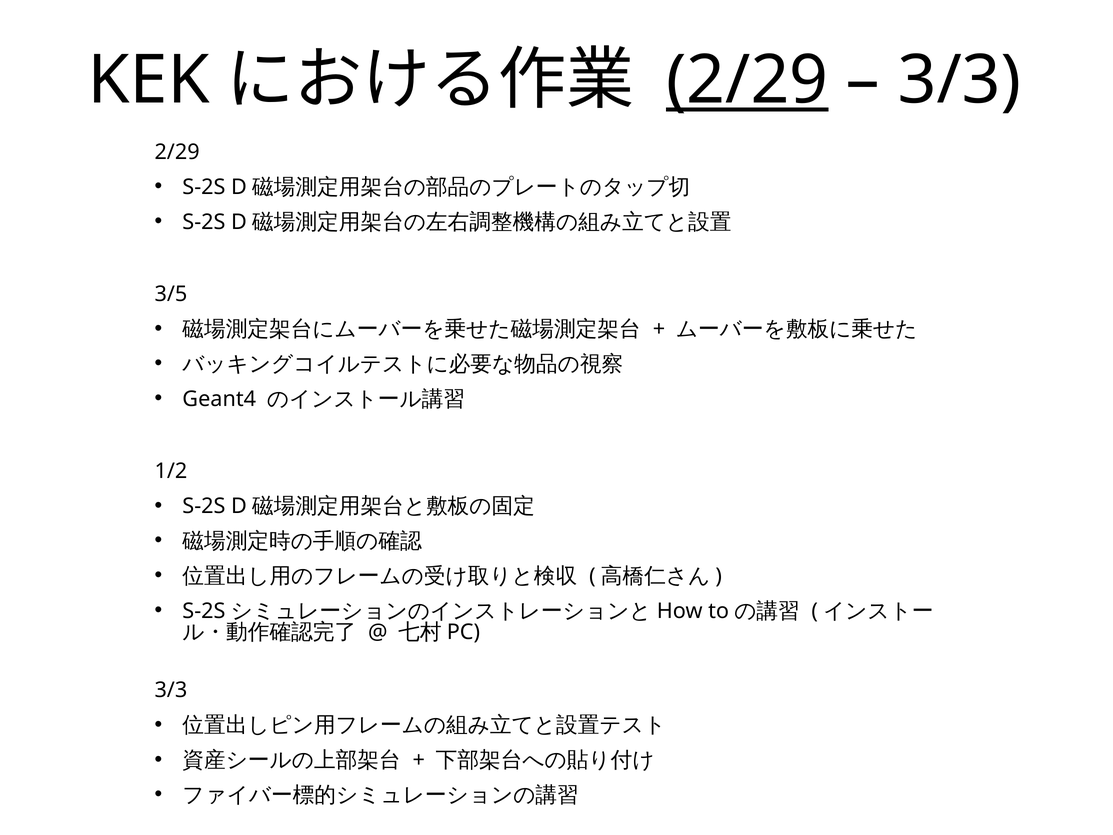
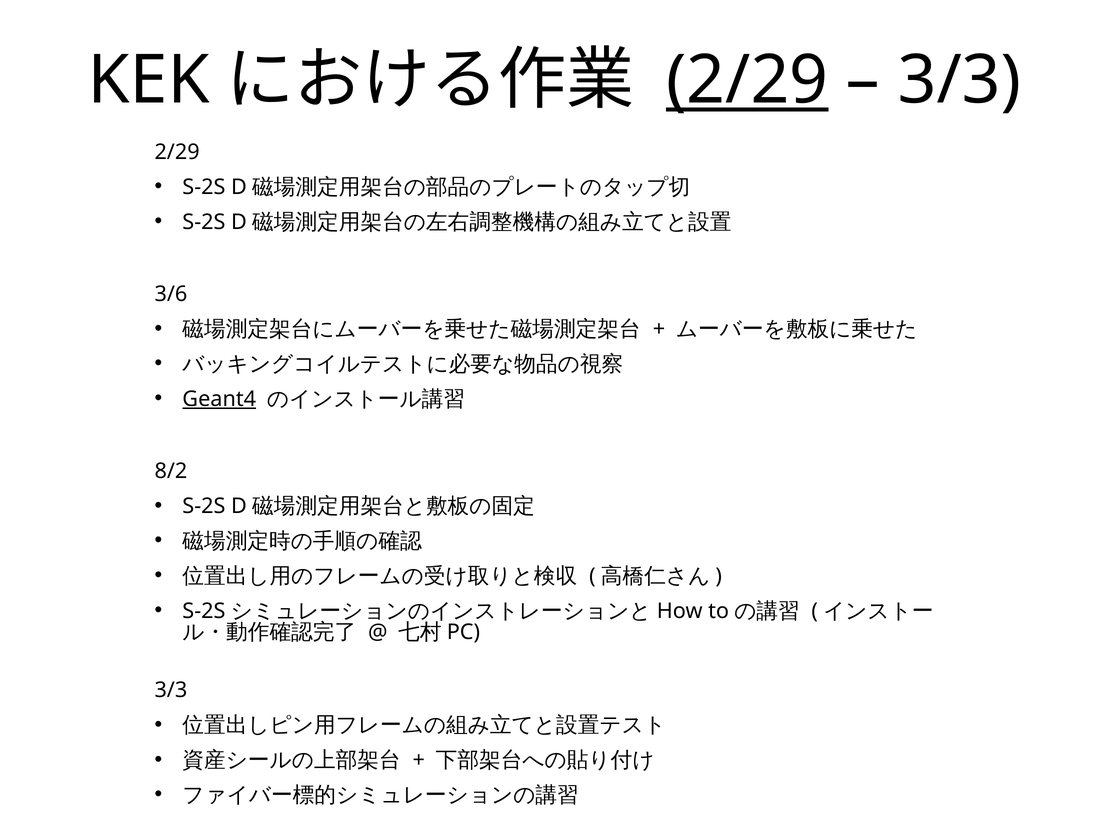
3/5: 3/5 -> 3/6 (171, 294)
Geant4 underline: none -> present (219, 399)
1/2: 1/2 -> 8/2 (171, 471)
